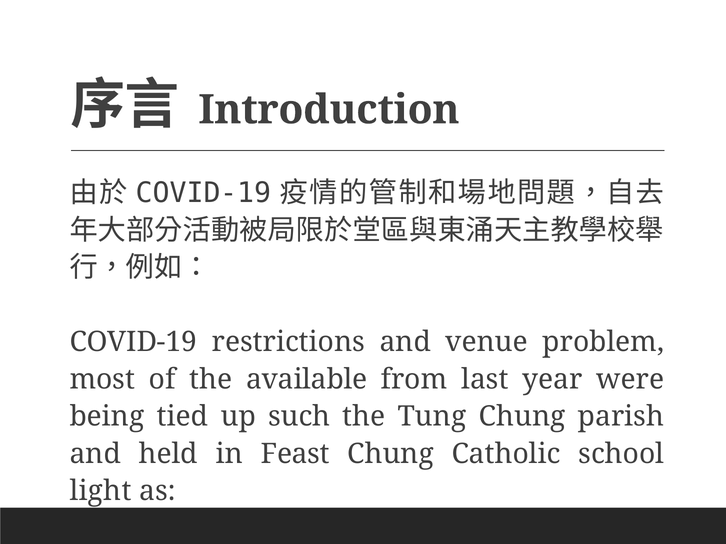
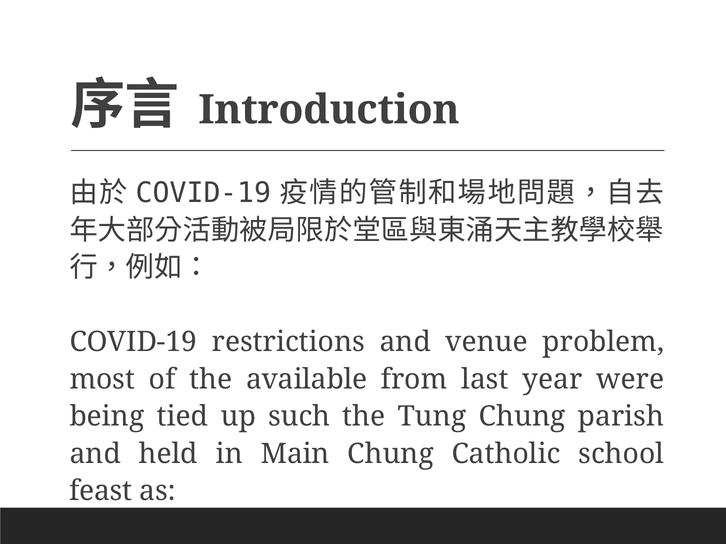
Feast: Feast -> Main (295, 454)
light: light -> feast (101, 491)
